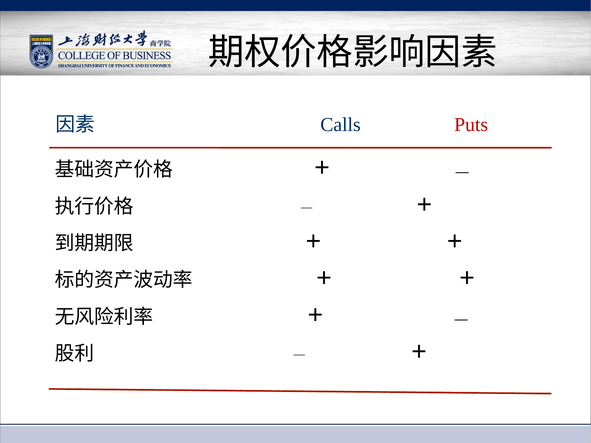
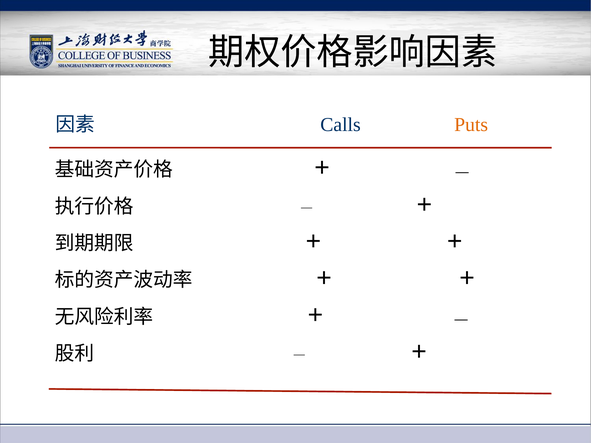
Puts colour: red -> orange (471, 125)
